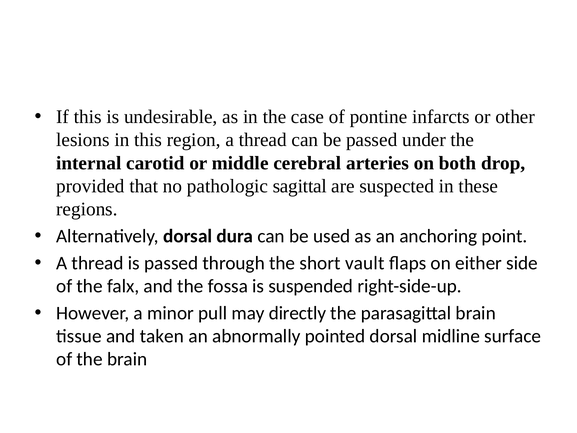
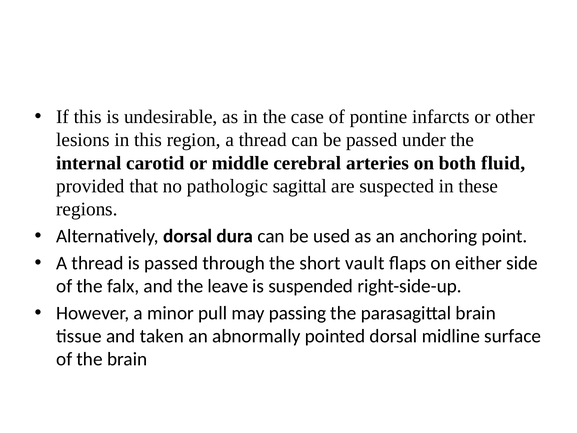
drop: drop -> fluid (503, 163)
fossa: fossa -> leave (228, 286)
directly: directly -> passing (297, 313)
